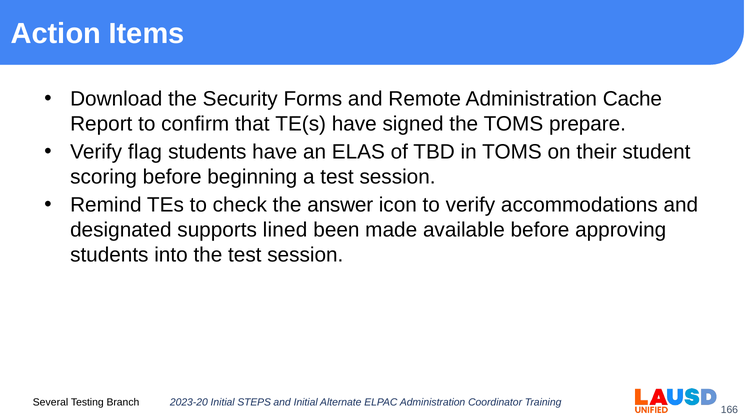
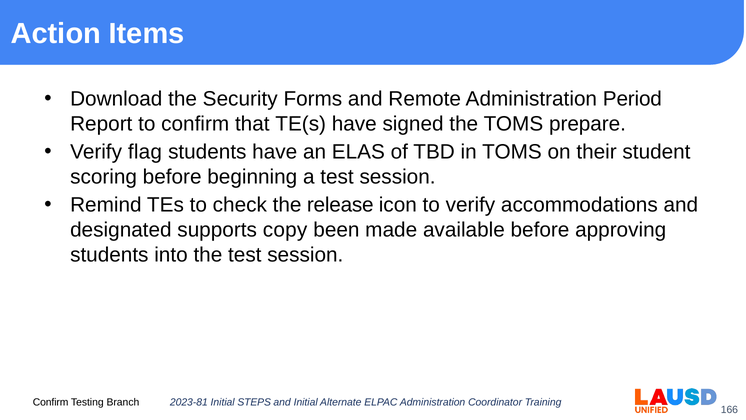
Cache: Cache -> Period (632, 99)
answer: answer -> release (340, 205)
lined: lined -> copy (285, 230)
Several: Several -> Confirm (51, 402)
2023-20: 2023-20 -> 2023-81 (189, 402)
